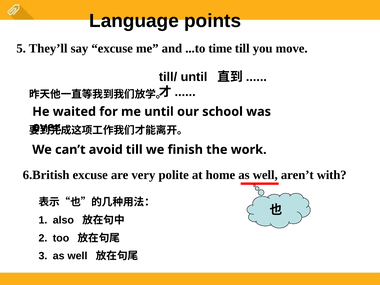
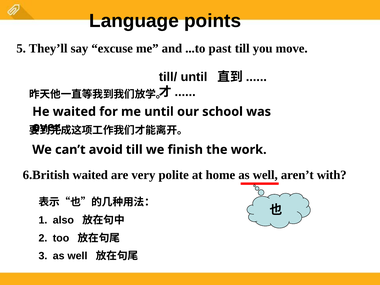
time: time -> past (220, 48)
6.British excuse: excuse -> waited (90, 175)
